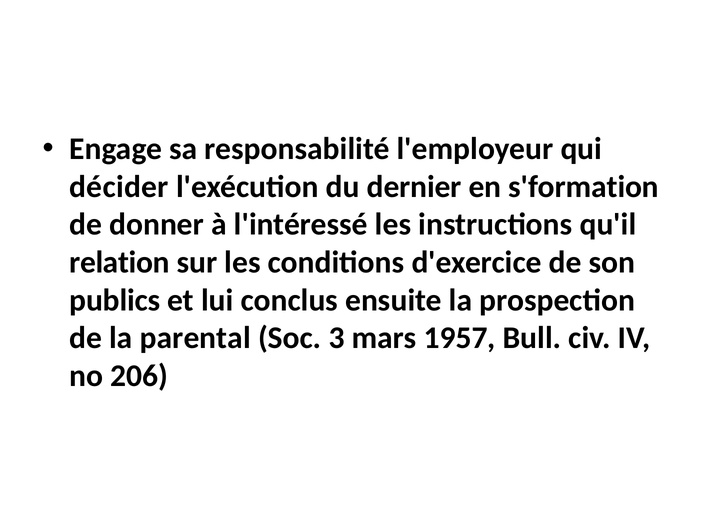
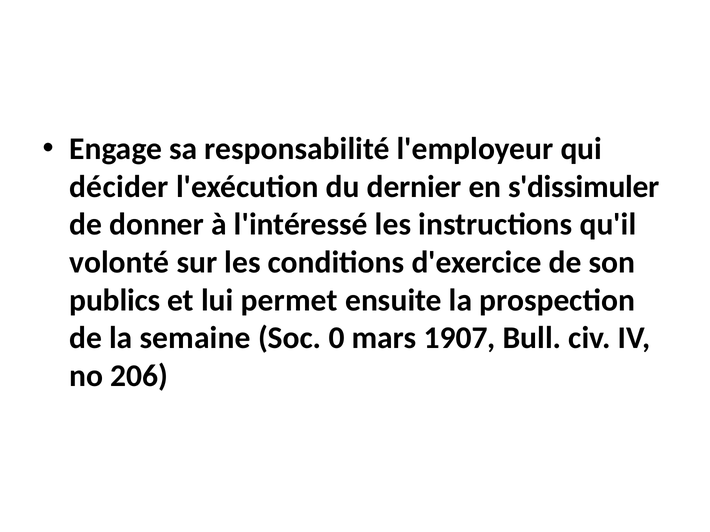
s'formation: s'formation -> s'dissimuler (584, 187)
relation: relation -> volonté (119, 263)
conclus: conclus -> permet (289, 300)
parental: parental -> semaine (195, 338)
3: 3 -> 0 (337, 338)
1957: 1957 -> 1907 (460, 338)
